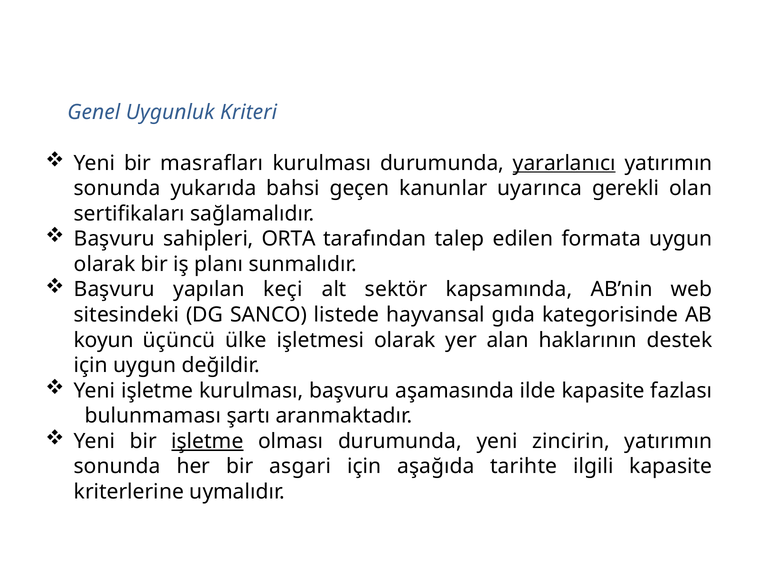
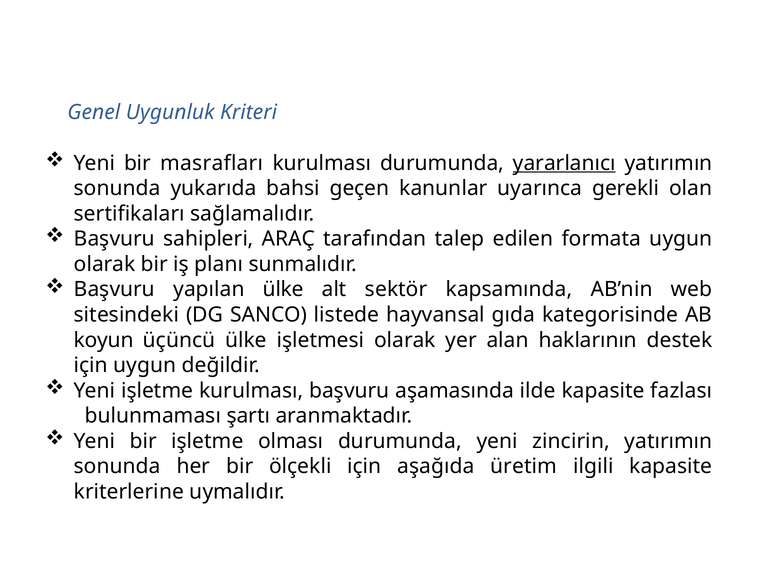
ORTA: ORTA -> ARAÇ (289, 239)
yapılan keçi: keçi -> ülke (283, 290)
işletme underline: present -> none (207, 442)
asgari: asgari -> ölçekli (300, 467)
tarihte: tarihte -> üretim (524, 467)
